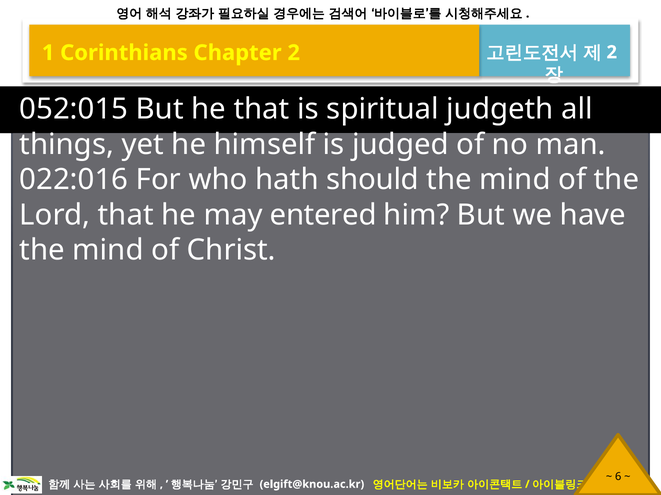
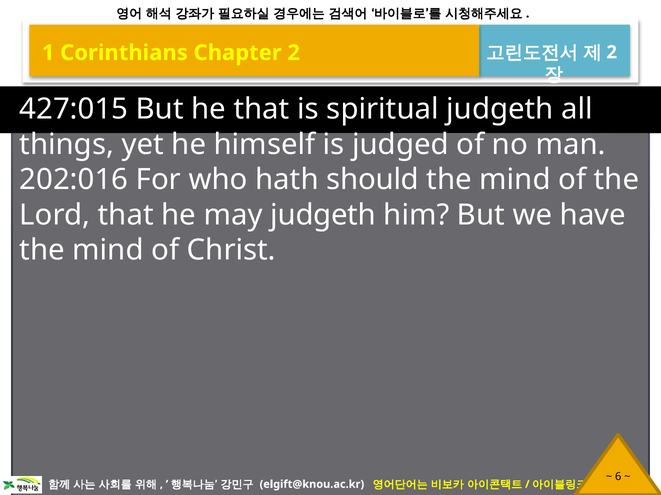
052:015: 052:015 -> 427:015 (74, 109)
022:016: 022:016 -> 202:016 (74, 180)
may entered: entered -> judgeth (323, 215)
